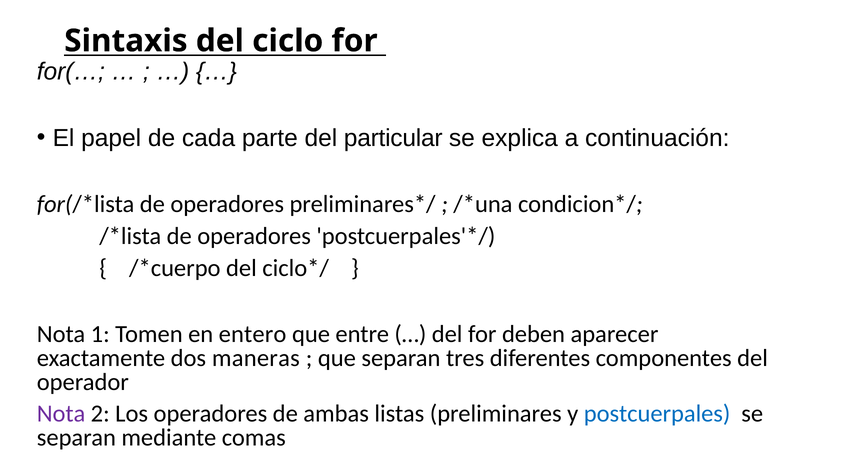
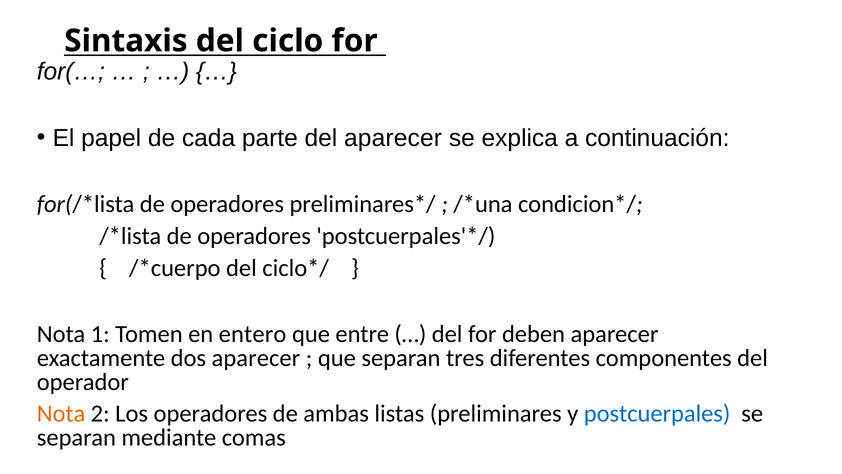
del particular: particular -> aparecer (393, 138)
dos maneras: maneras -> aparecer (256, 358)
Nota colour: purple -> orange (61, 413)
